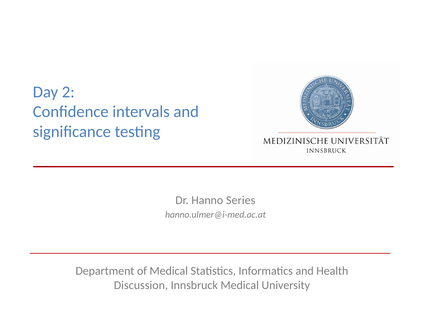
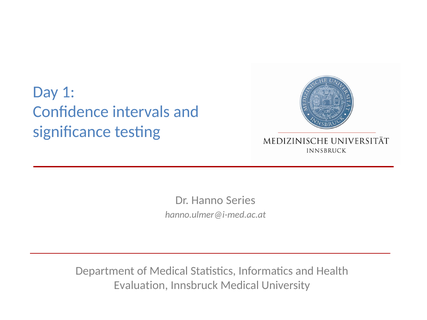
2: 2 -> 1 (68, 92)
Discussion: Discussion -> Evaluation (141, 285)
